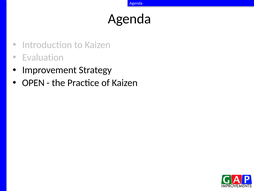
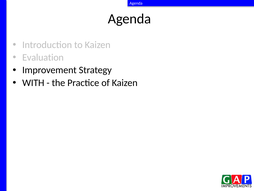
OPEN: OPEN -> WITH (33, 83)
